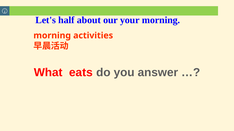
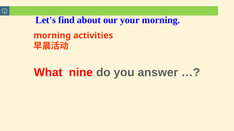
half: half -> find (66, 20)
eats: eats -> nine (81, 73)
